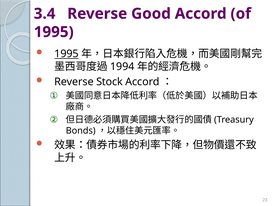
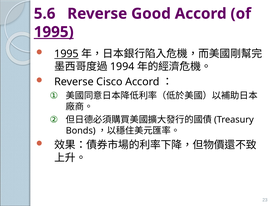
3.4: 3.4 -> 5.6 (45, 14)
1995 underline: none -> present (54, 32)
Stock: Stock -> Cisco (109, 82)
